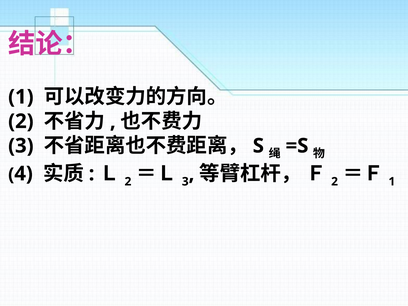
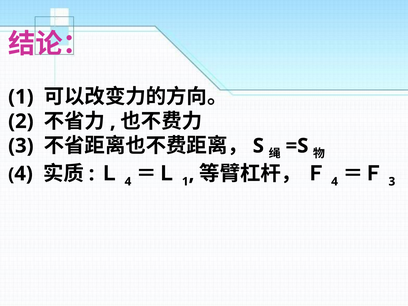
2: 2 -> 4 (128, 182)
3: 3 -> 1 (185, 182)
2: 2 -> 4 (335, 182)
1: 1 -> 3 (392, 182)
